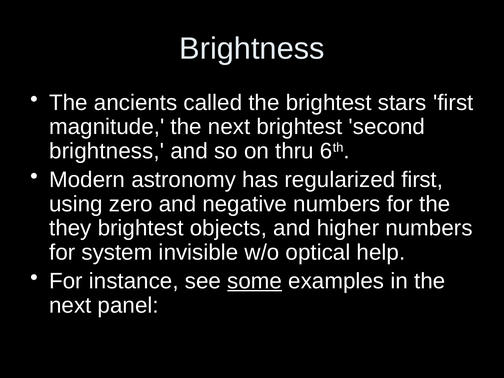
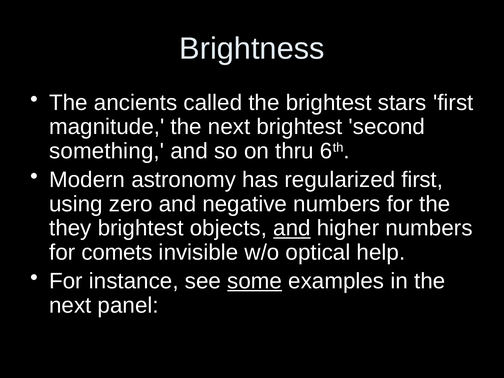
brightness: brightness -> something (107, 151)
and underline: none -> present (292, 228)
system: system -> comets (117, 252)
